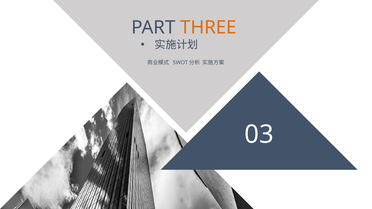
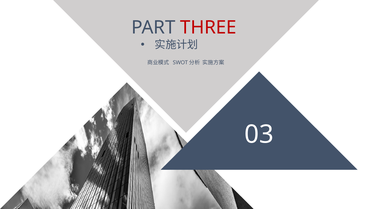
THREE colour: orange -> red (208, 28)
